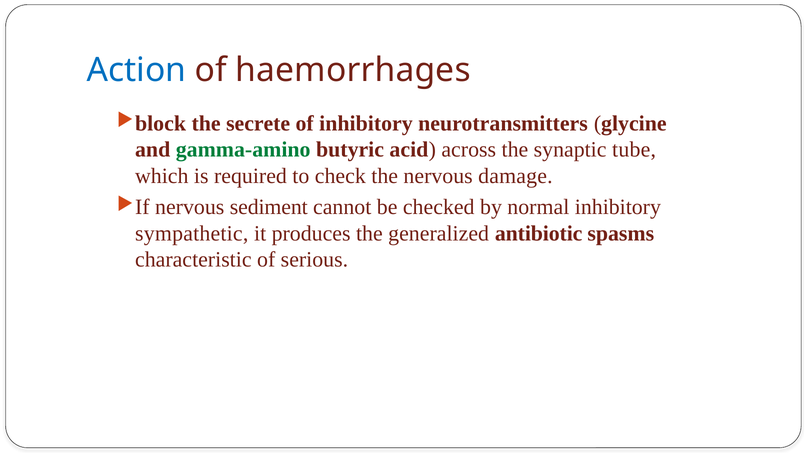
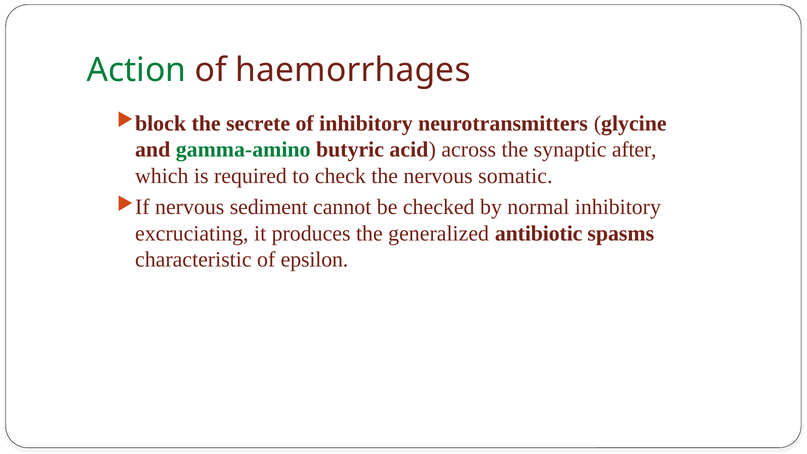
Action colour: blue -> green (136, 70)
tube: tube -> after (634, 150)
damage: damage -> somatic (515, 176)
sympathetic: sympathetic -> excruciating (192, 233)
serious: serious -> epsilon (315, 259)
